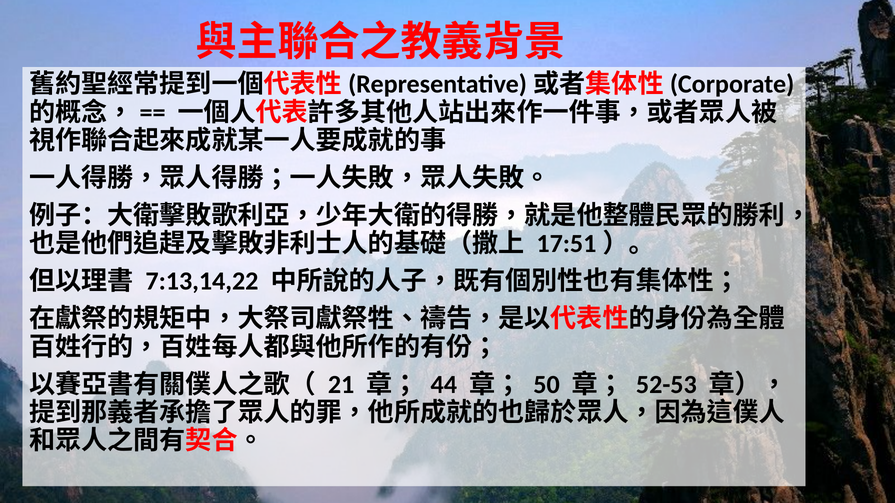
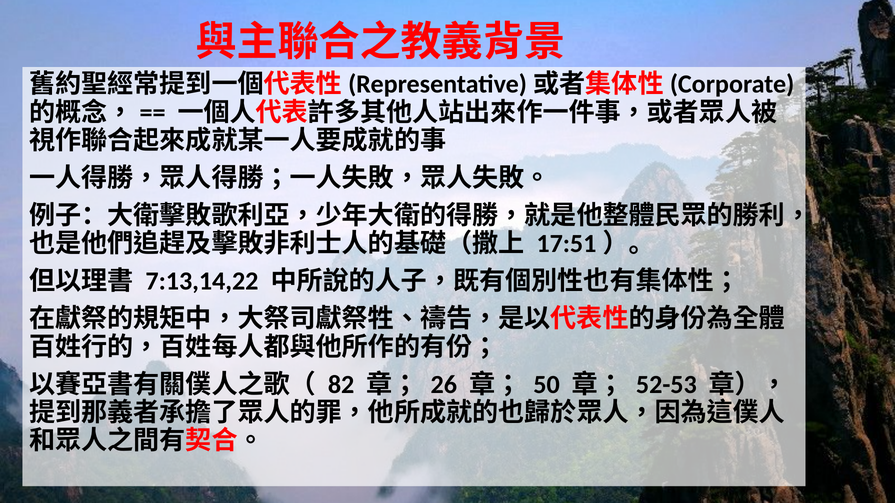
21: 21 -> 82 (341, 385)
44: 44 -> 26 (444, 385)
